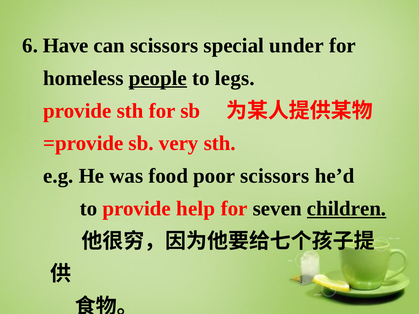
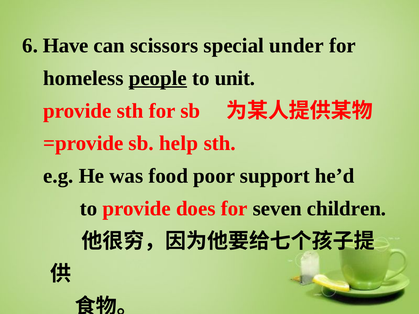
legs: legs -> unit (235, 78)
very: very -> help (179, 144)
poor scissors: scissors -> support (275, 176)
help: help -> does (196, 209)
children underline: present -> none (347, 209)
